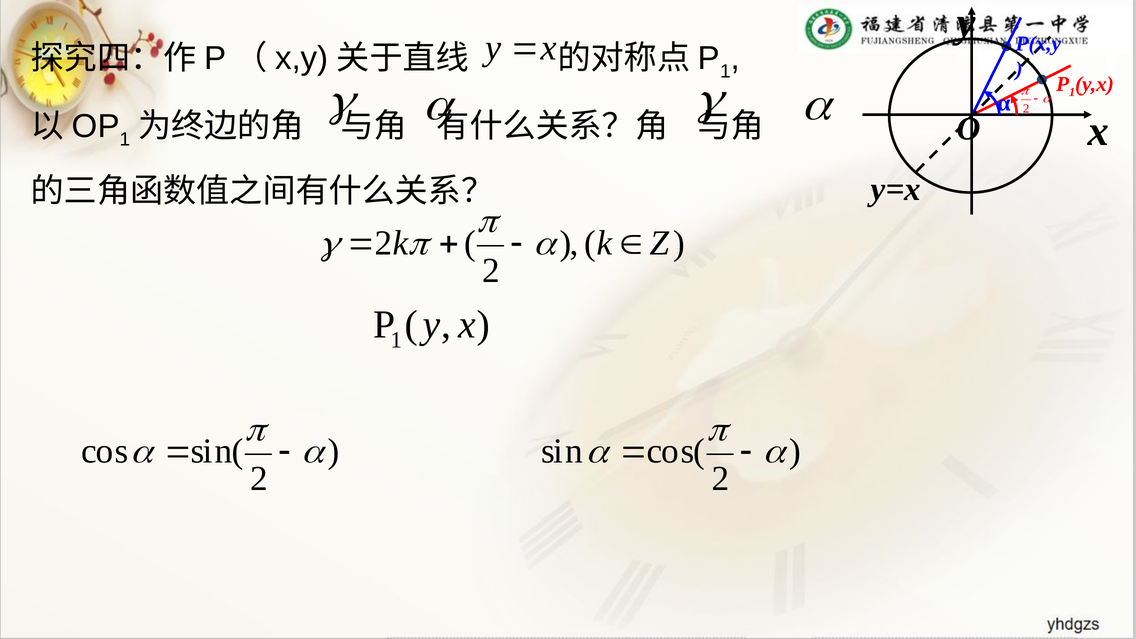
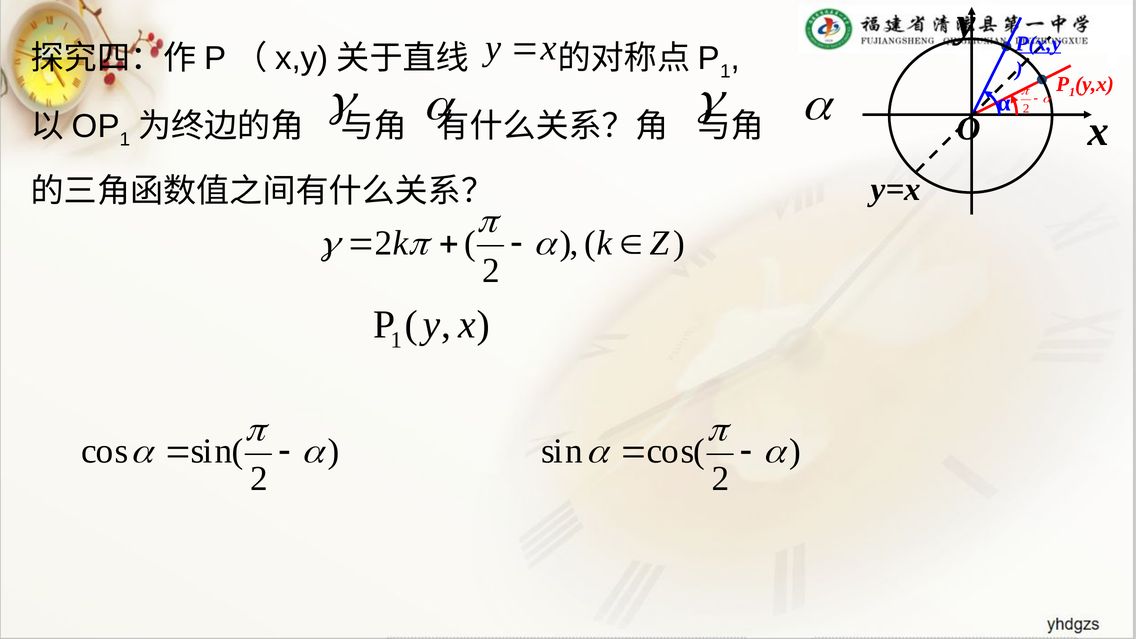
P(x,y underline: none -> present (1038, 44)
